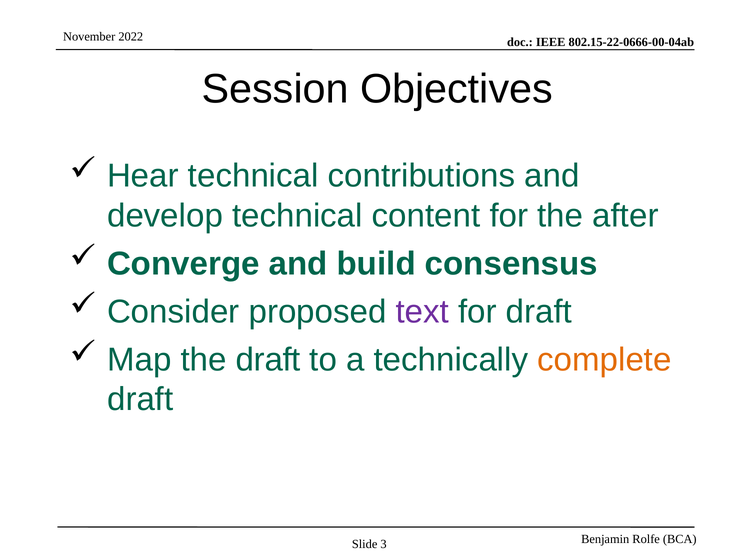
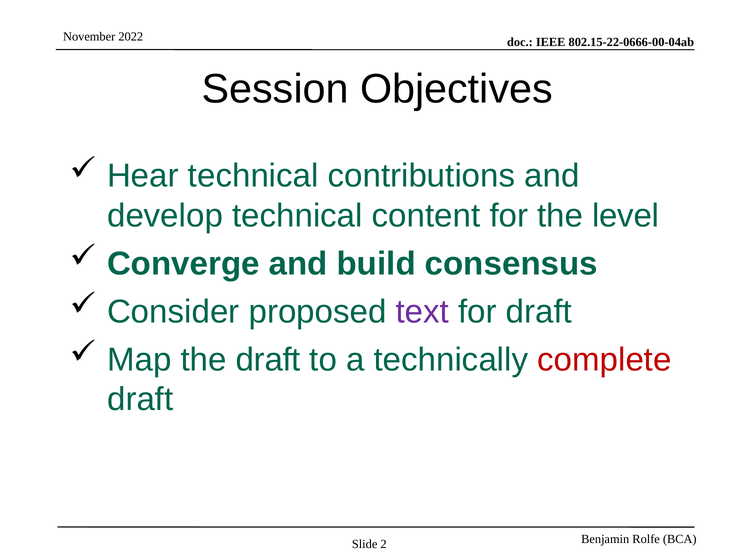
after: after -> level (626, 216)
complete colour: orange -> red (604, 360)
3: 3 -> 2 (384, 544)
